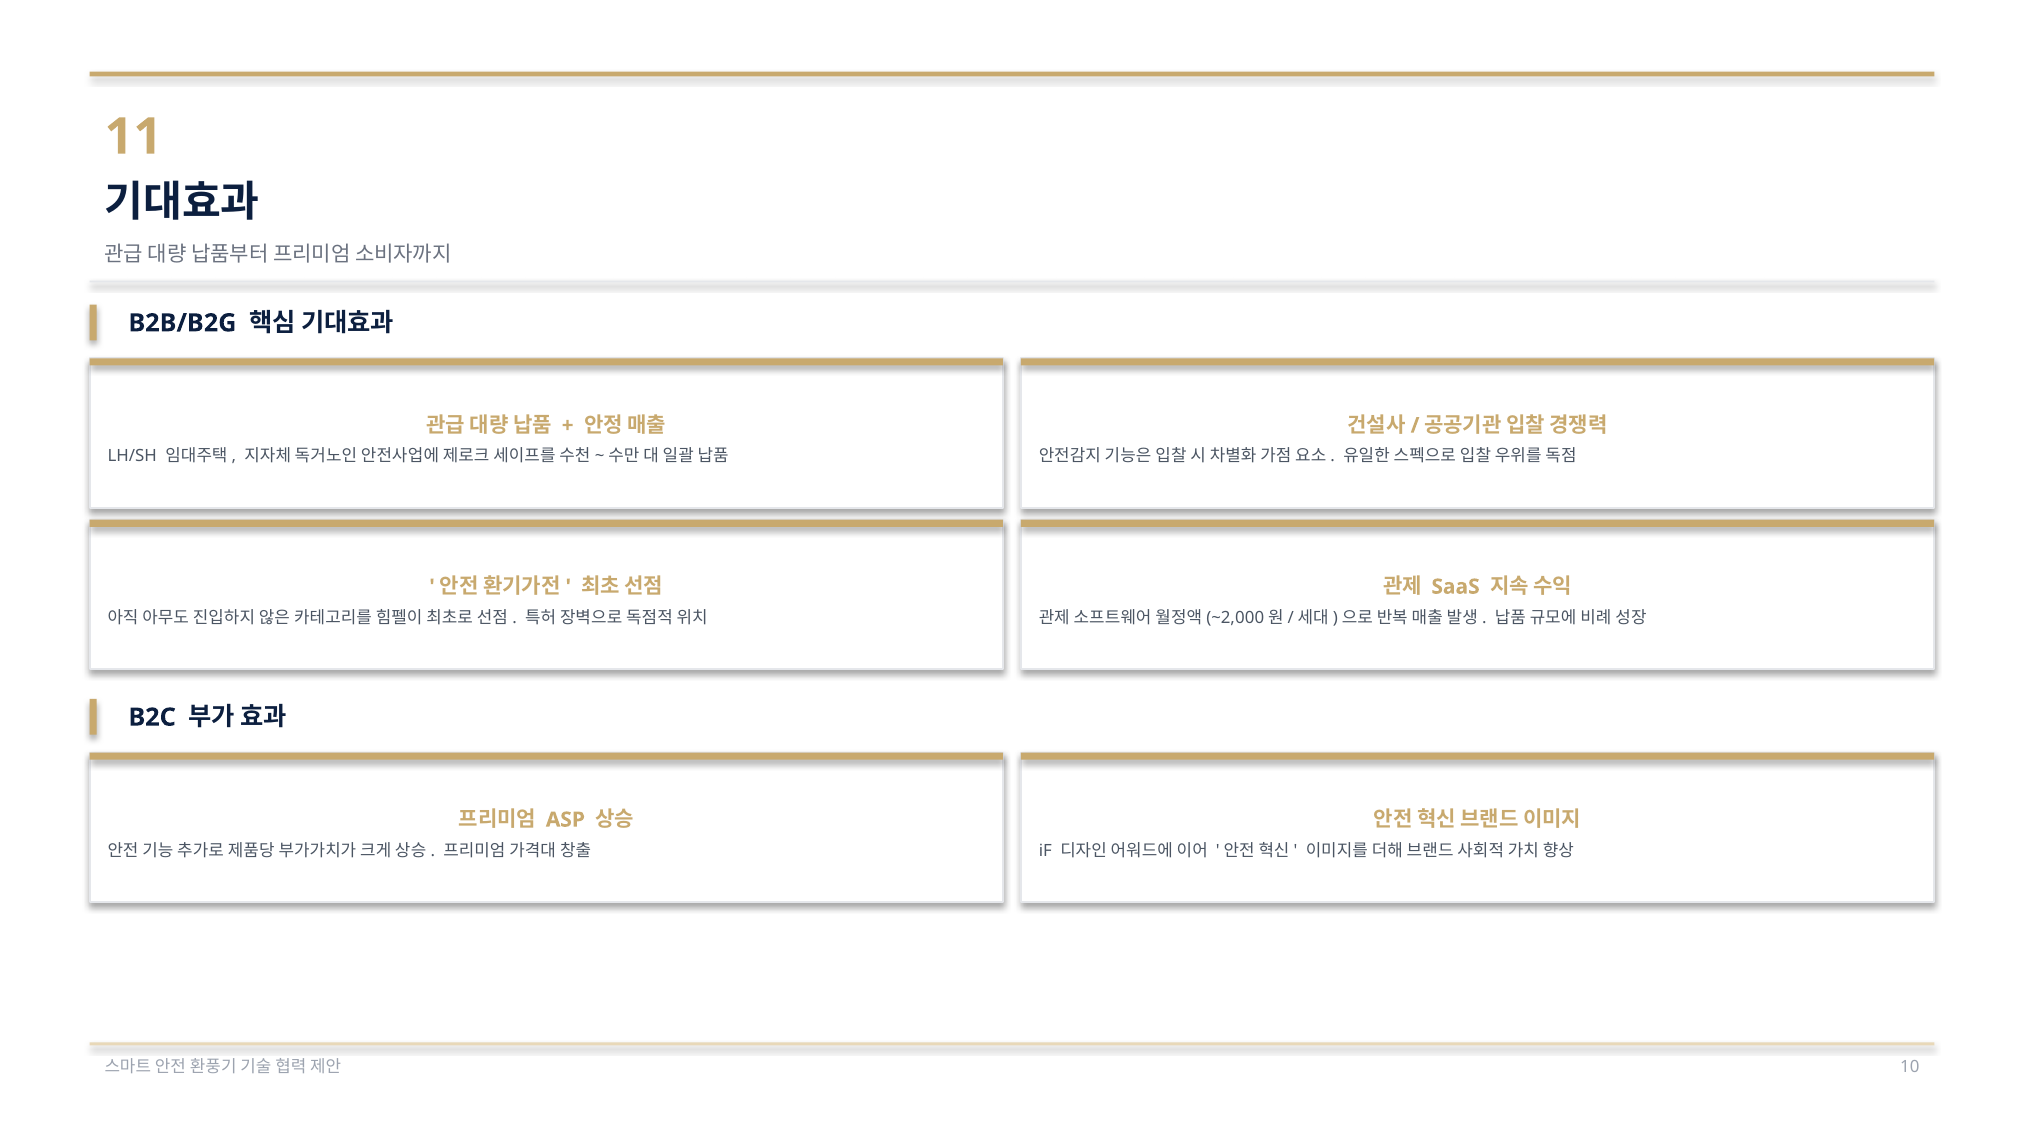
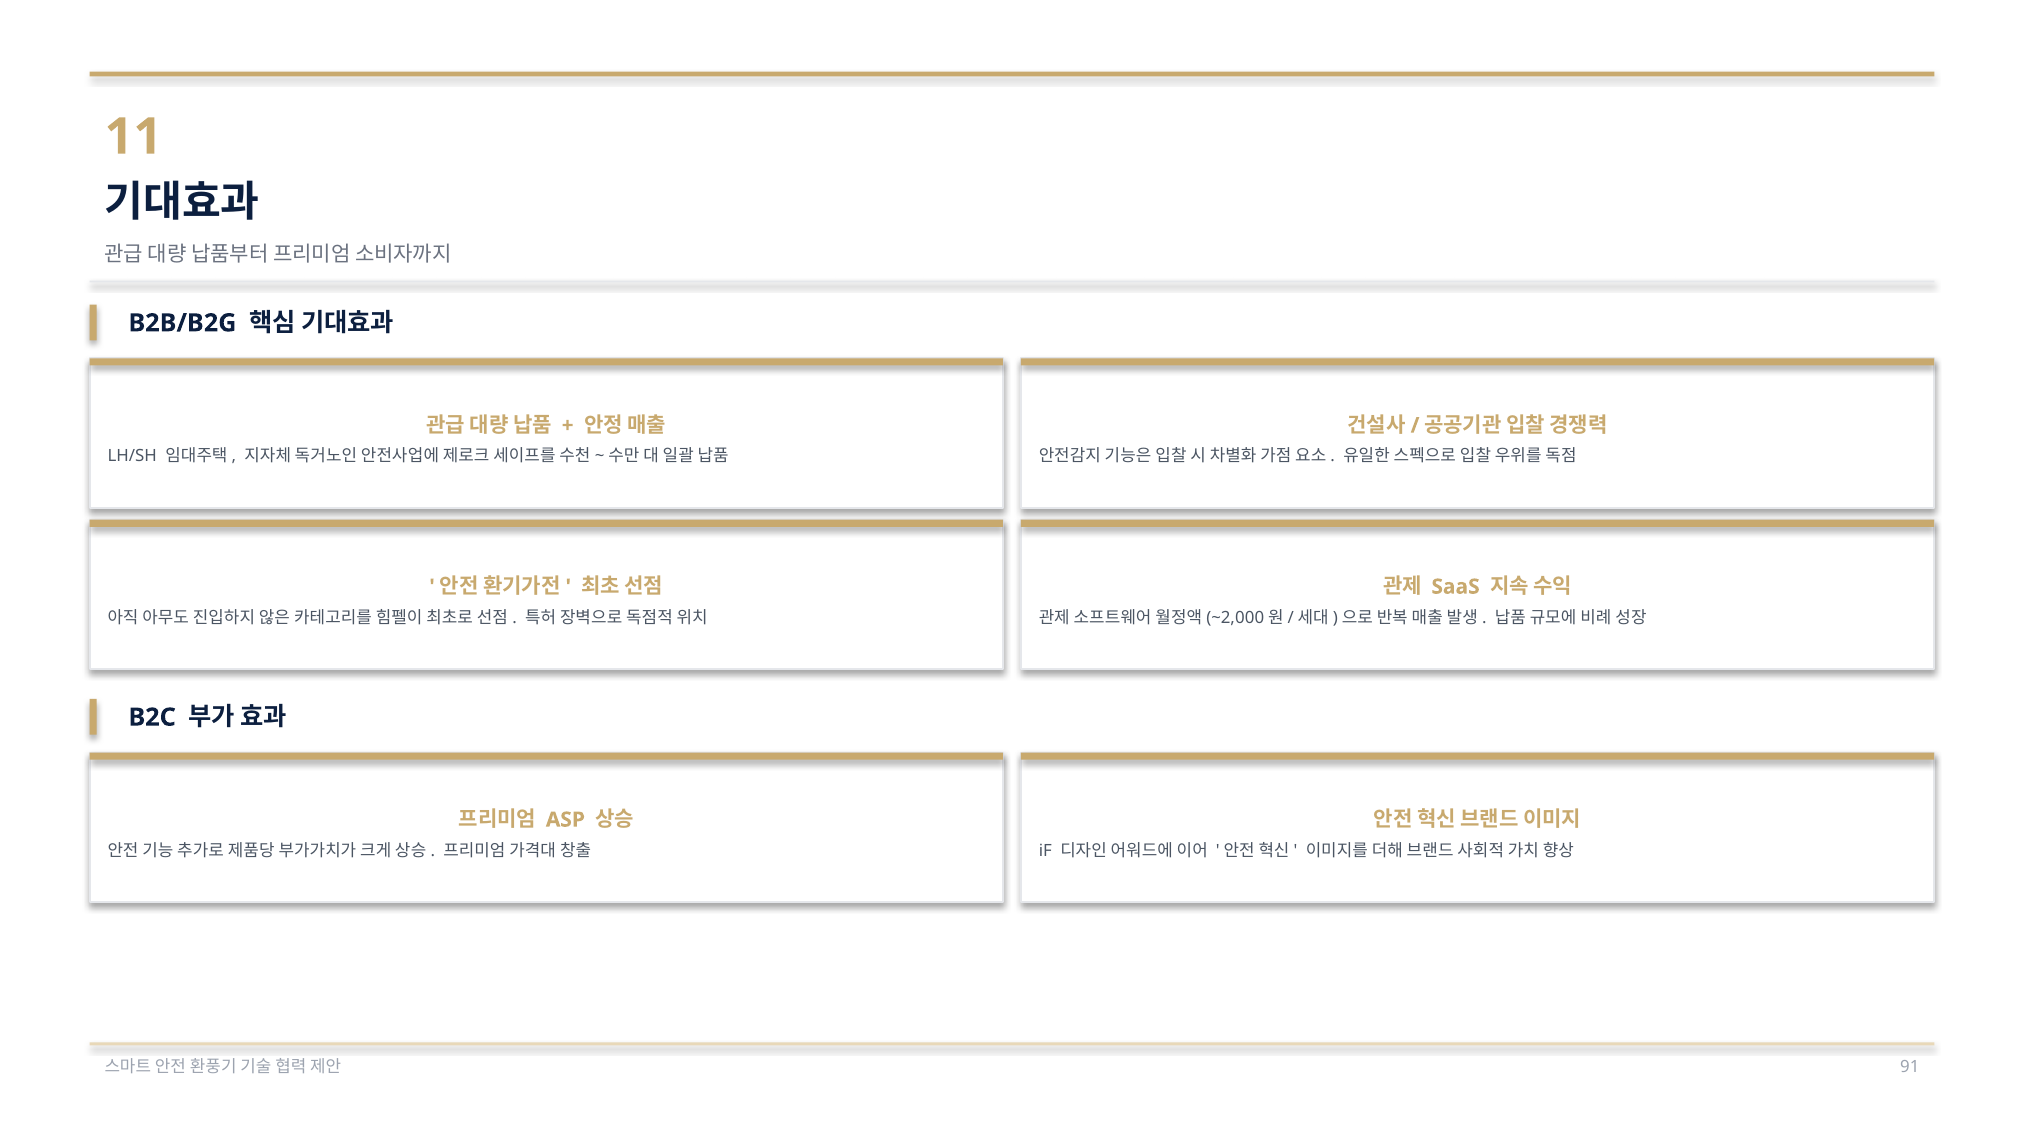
10: 10 -> 91 (1910, 1068)
